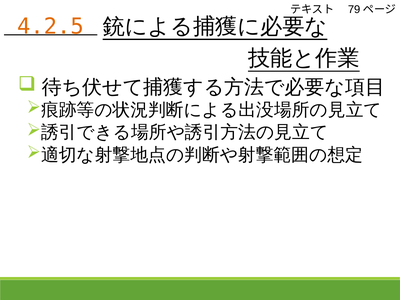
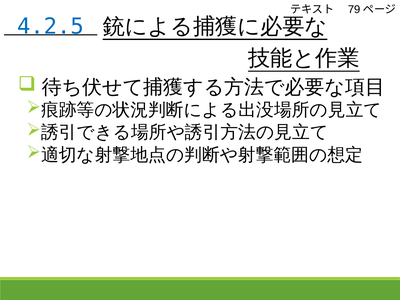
4.2.5 colour: orange -> blue (51, 26)
